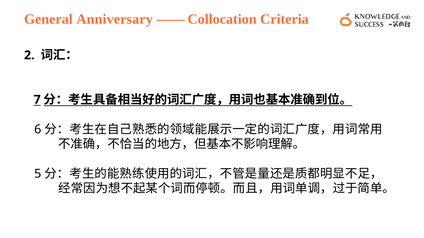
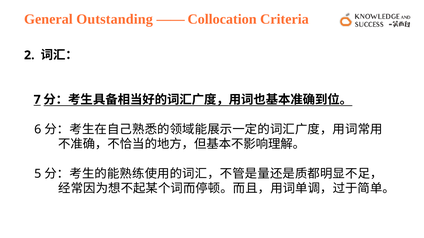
Anniversary: Anniversary -> Outstanding (115, 19)
